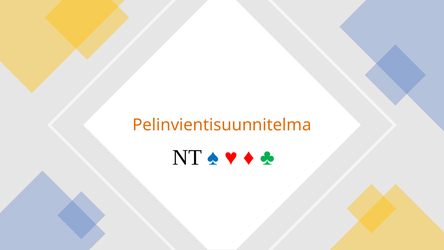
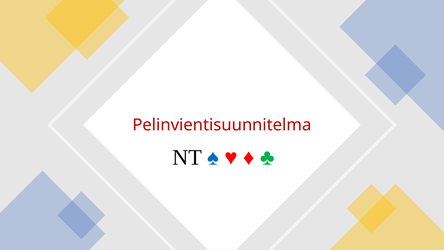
Pelinvientisuunnitelma colour: orange -> red (222, 125)
